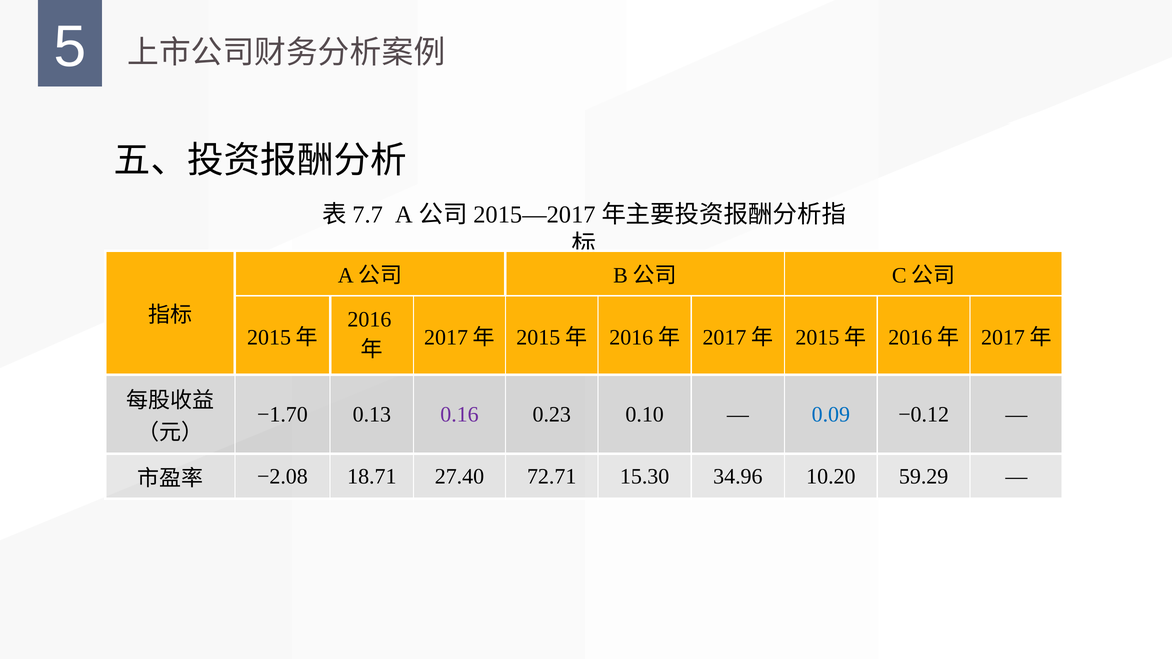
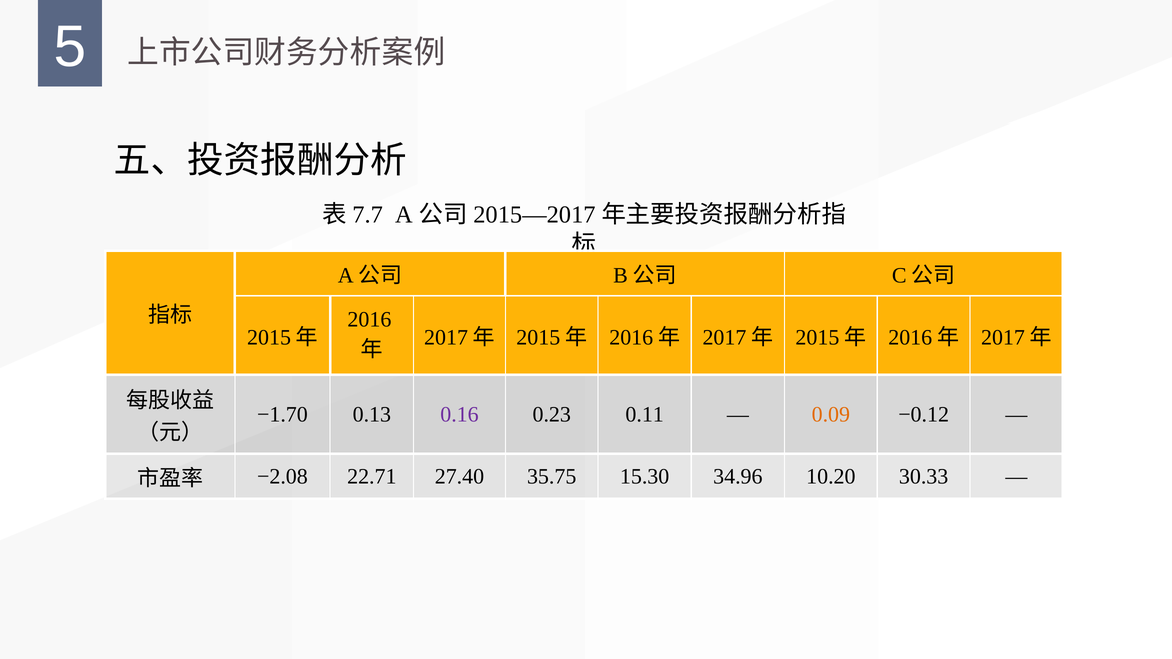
0.10: 0.10 -> 0.11 (645, 414)
0.09 colour: blue -> orange (831, 414)
18.71: 18.71 -> 22.71 (372, 477)
72.71: 72.71 -> 35.75 (552, 477)
59.29: 59.29 -> 30.33 (924, 477)
